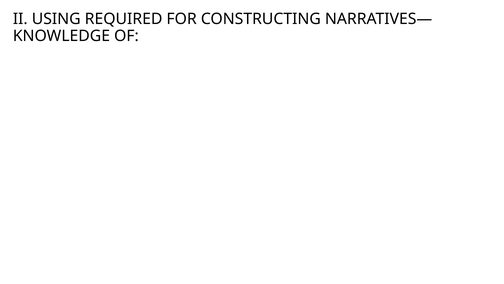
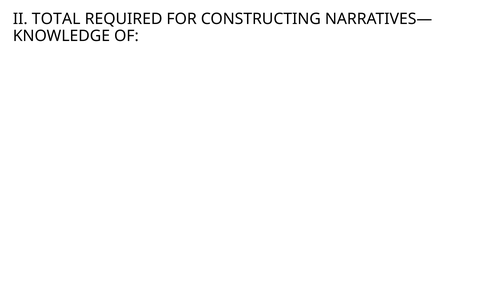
USING: USING -> TOTAL (56, 19)
